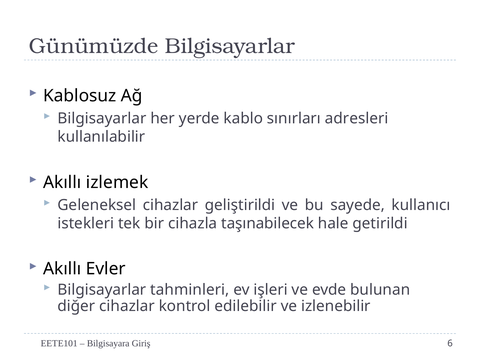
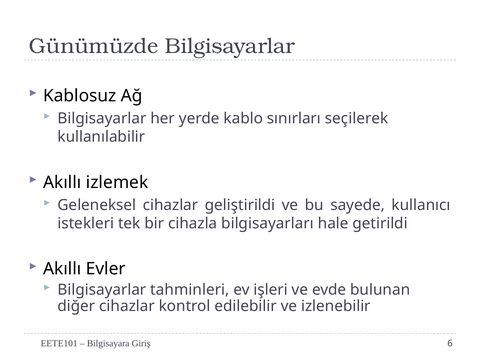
adresleri: adresleri -> seçilerek (357, 118)
taşınabilecek: taşınabilecek -> bilgisayarları (268, 223)
